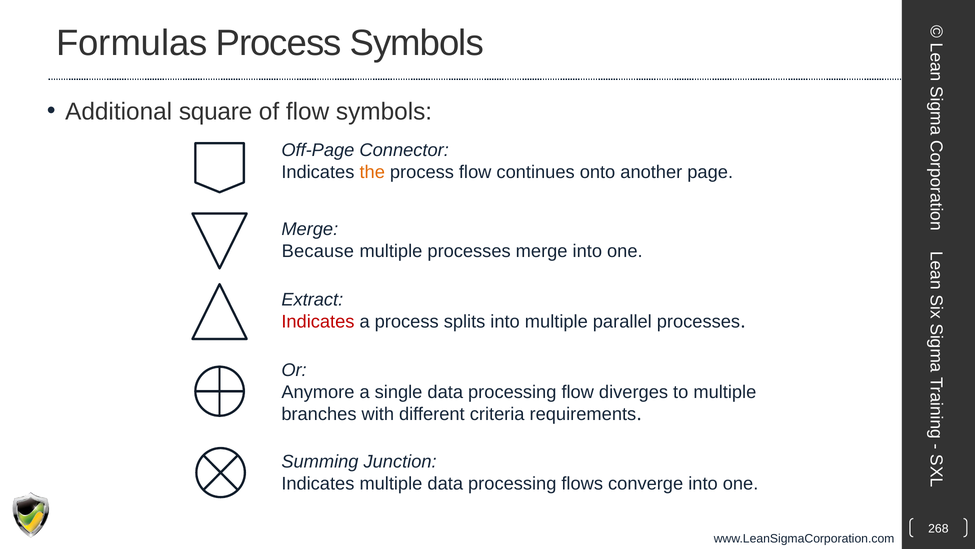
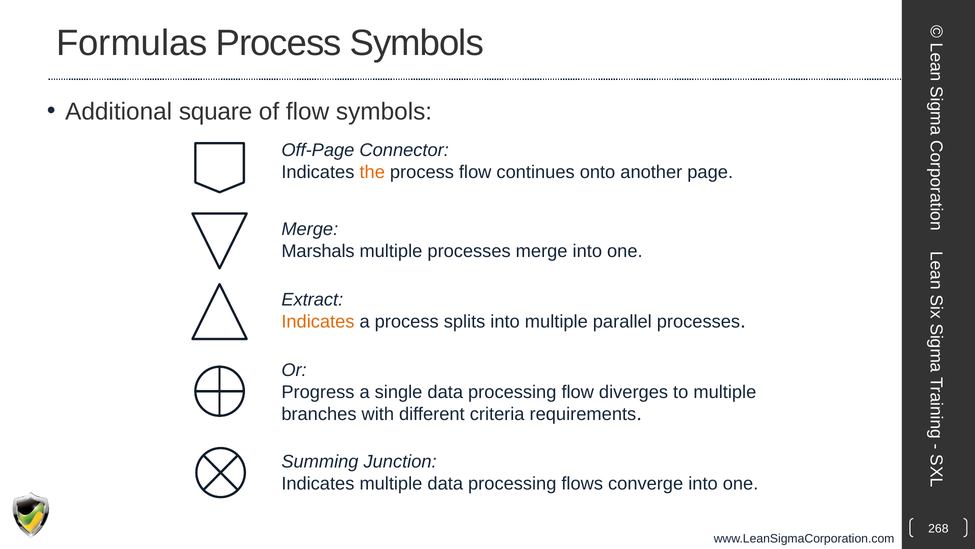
Because: Because -> Marshals (318, 251)
Indicates colour: red -> orange (318, 322)
Anymore: Anymore -> Progress (318, 392)
